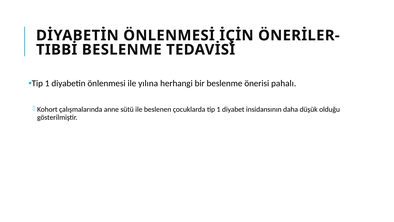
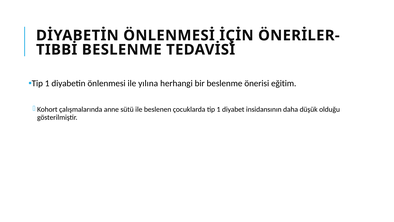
pahalı: pahalı -> eğitim (284, 83)
